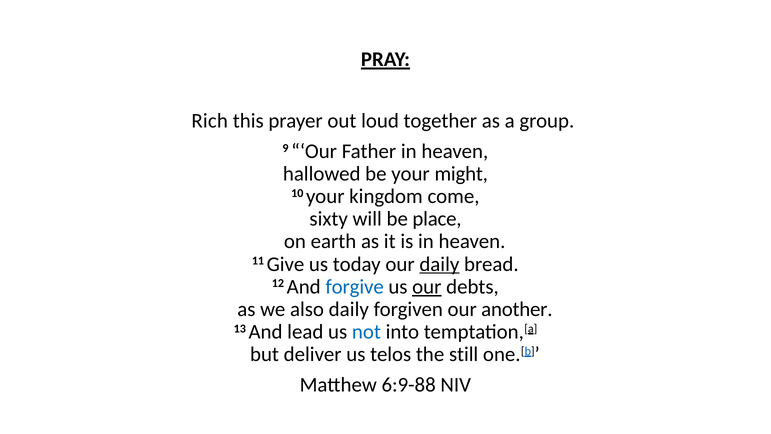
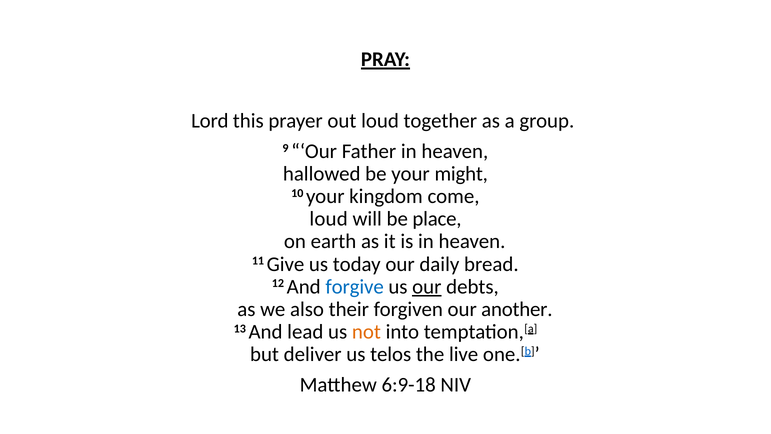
Rich: Rich -> Lord (210, 121)
sixty: sixty -> loud (329, 219)
daily underline: present -> none (439, 264)
also daily: daily -> their (349, 309)
not colour: blue -> orange (366, 332)
still: still -> live (464, 354)
6:9-88: 6:9-88 -> 6:9-18 (409, 385)
